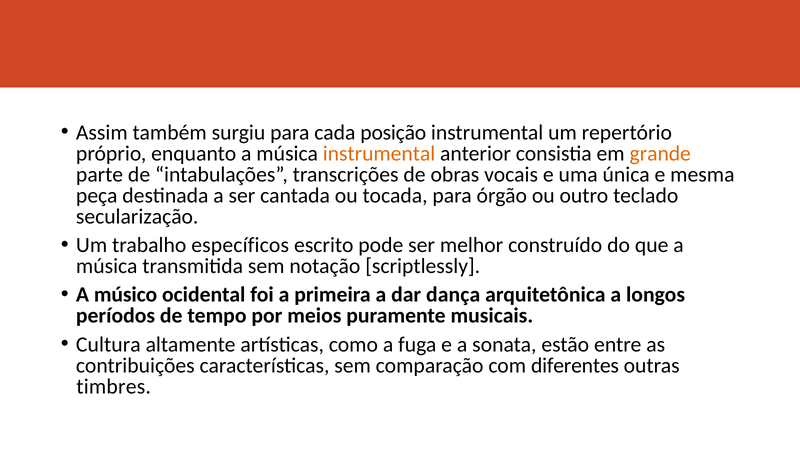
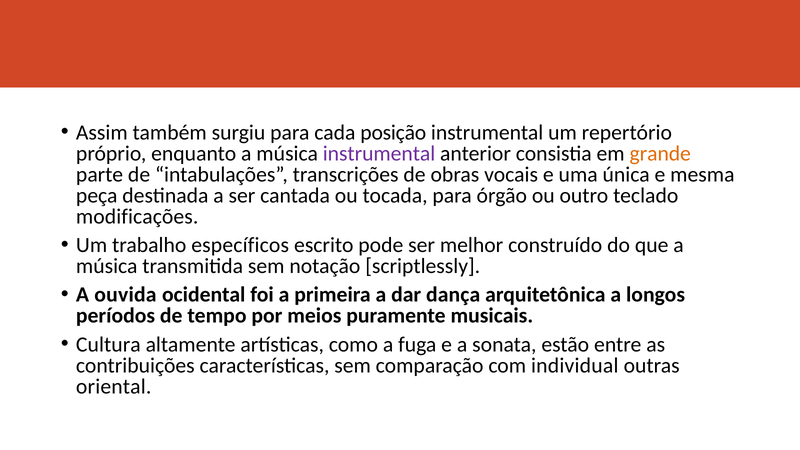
instrumental colour: orange -> purple (379, 154)
secularização: secularização -> modificações (137, 217)
músico: músico -> ouvida (125, 295)
diferentes: diferentes -> individual (575, 365)
timbres: timbres -> oriental (114, 386)
